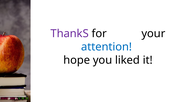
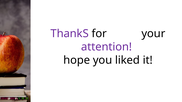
attention colour: blue -> purple (107, 47)
